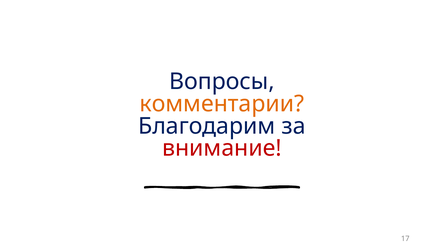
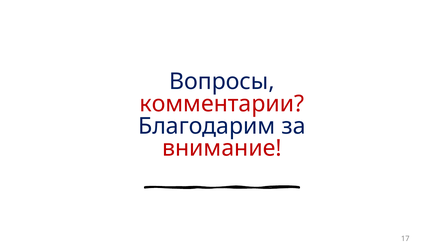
комментарии colour: orange -> red (222, 104)
